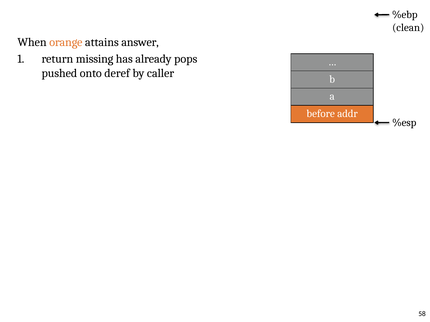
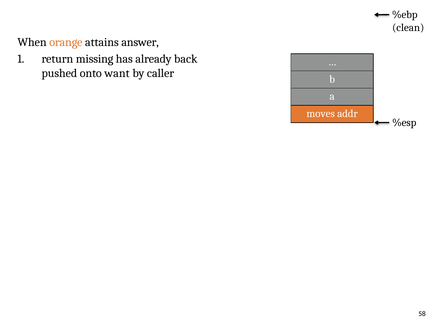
pops: pops -> back (186, 59)
deref: deref -> want (117, 73)
before: before -> moves (321, 114)
